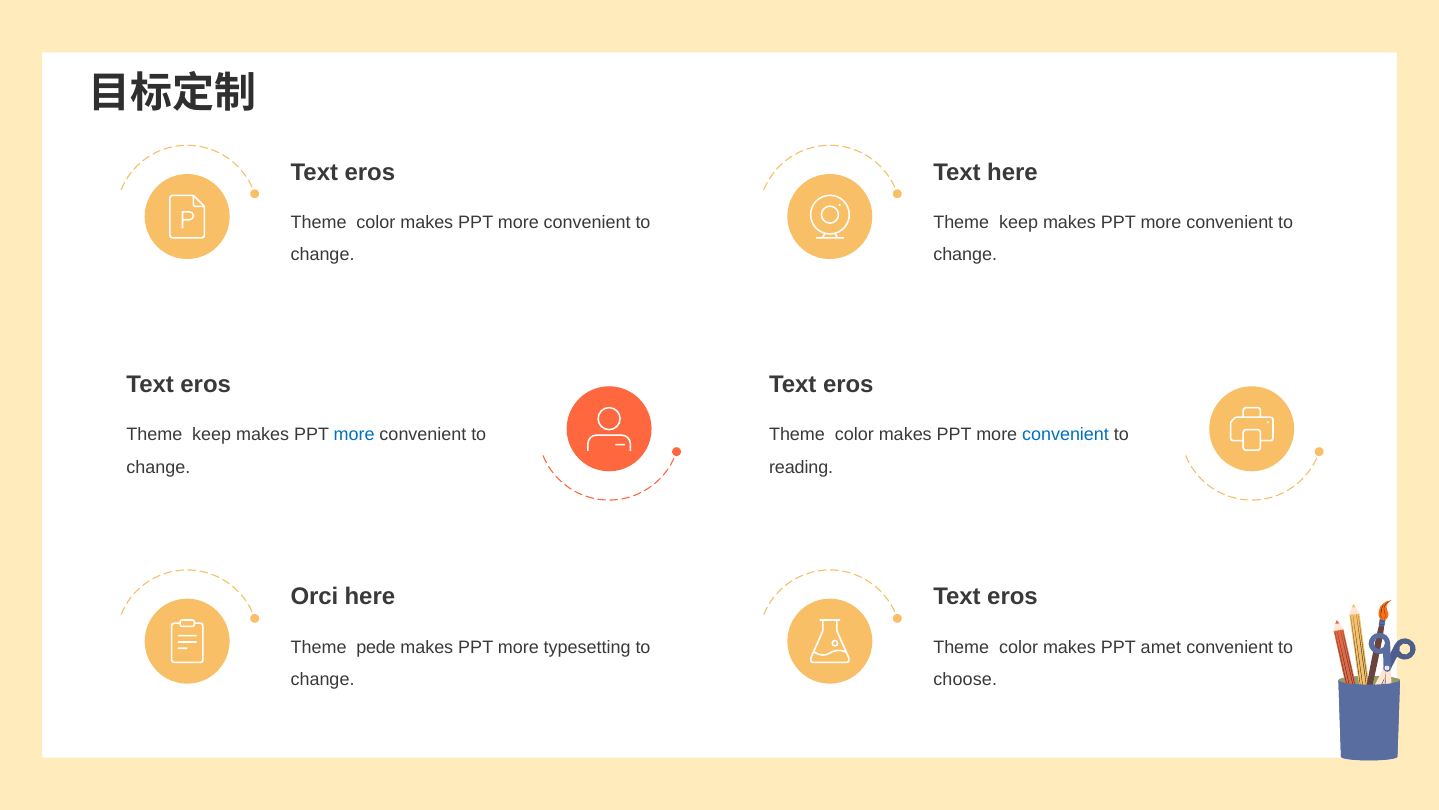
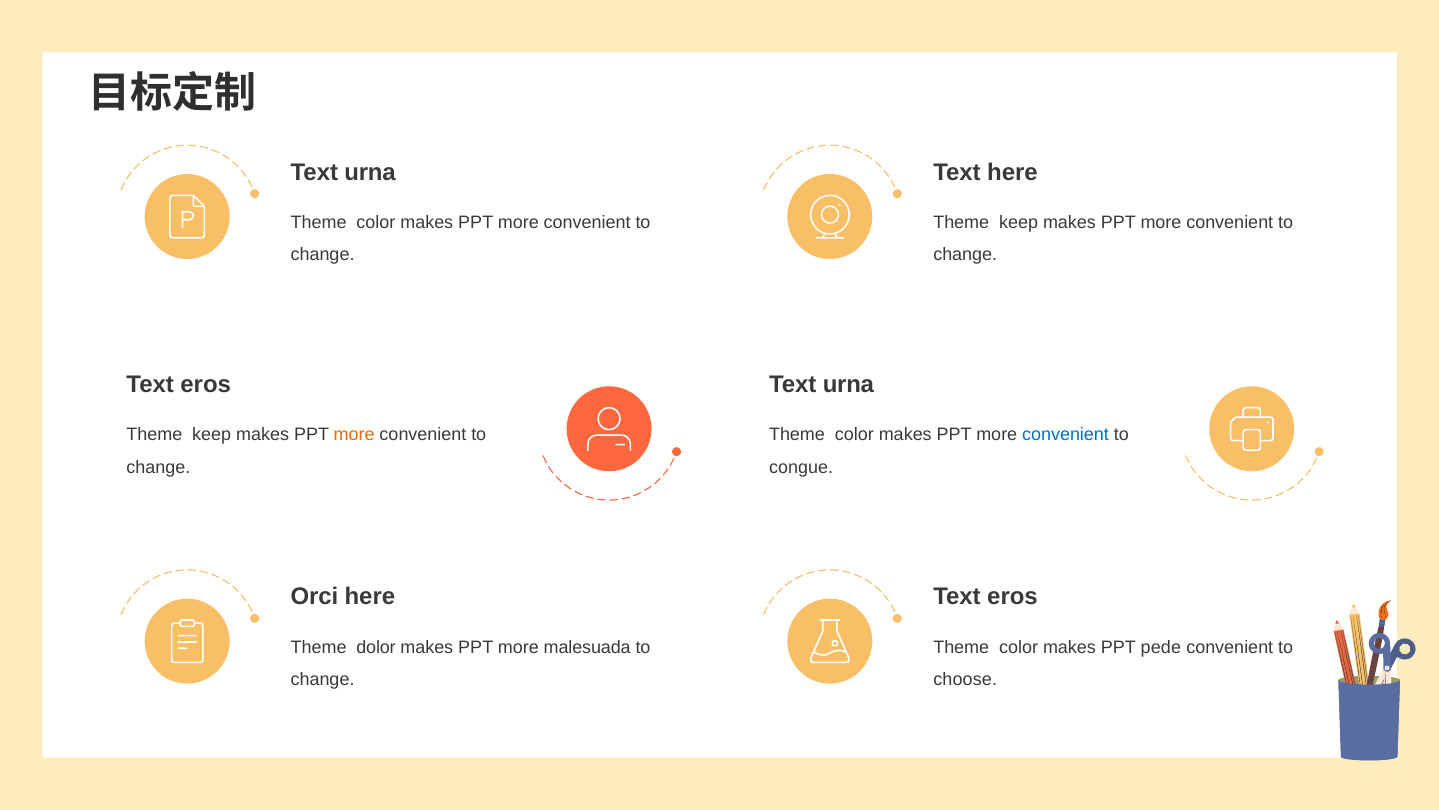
eros: eros -> urna (370, 172)
eros: eros -> urna (848, 384)
more colour: blue -> orange (354, 435)
reading: reading -> congue (801, 467)
pede: pede -> dolor (376, 647)
typesetting: typesetting -> malesuada (587, 647)
amet: amet -> pede (1161, 647)
